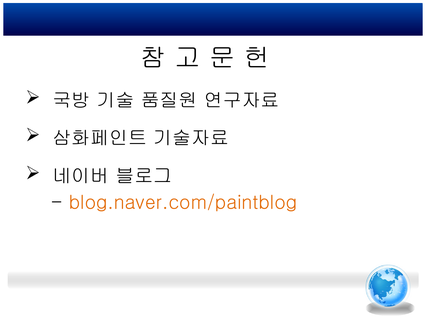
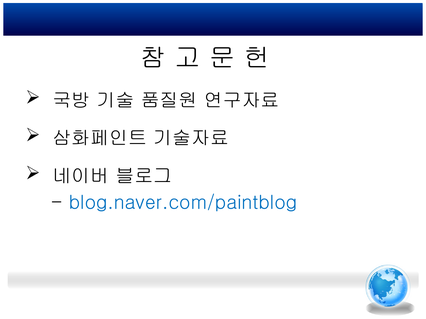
blog.naver.com/paintblog colour: orange -> blue (183, 203)
